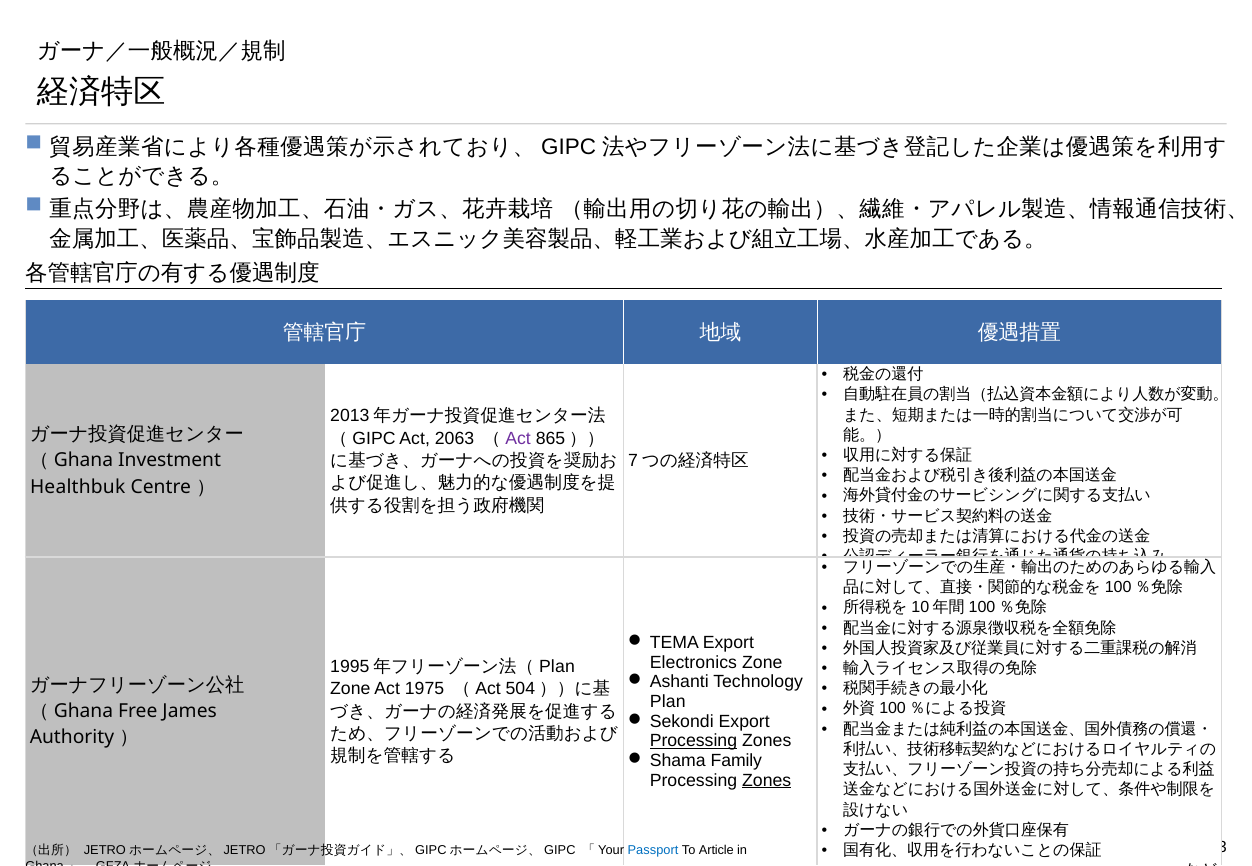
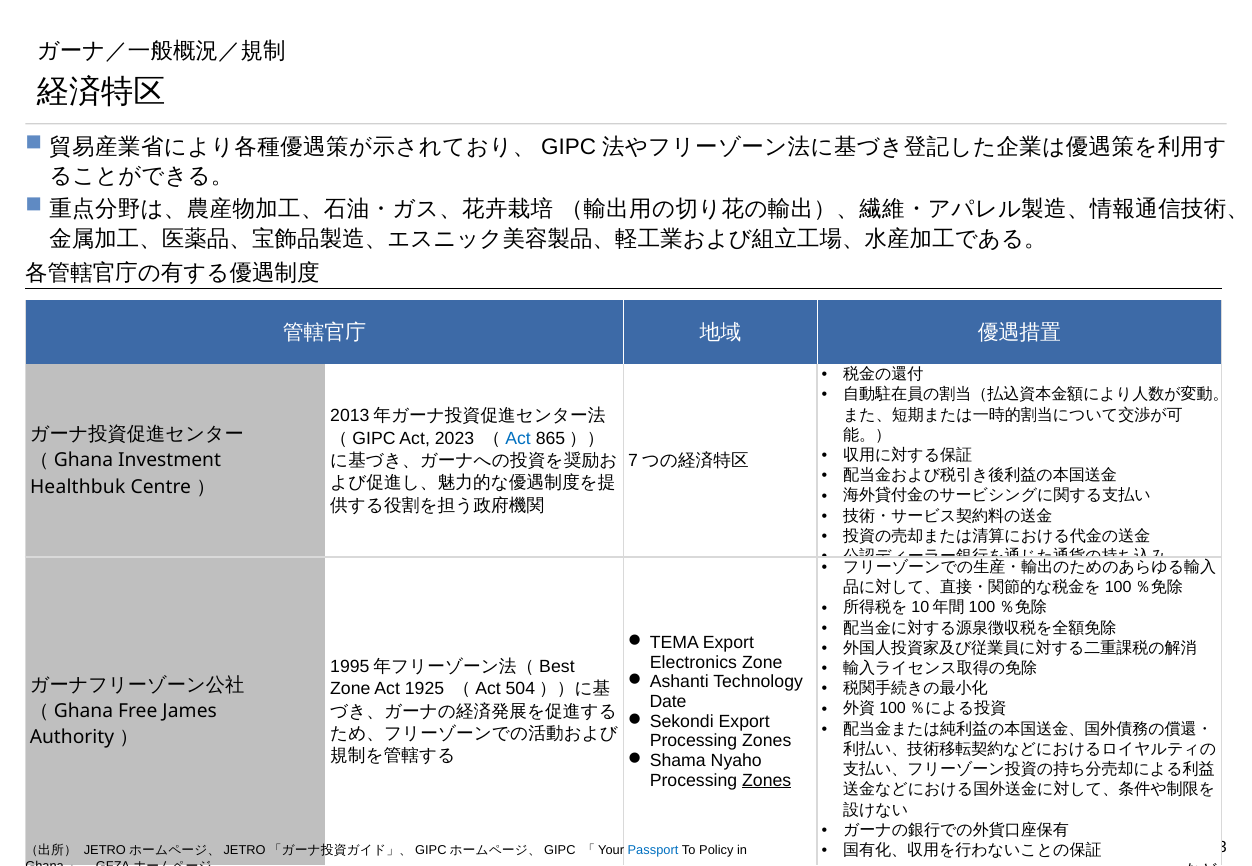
2063: 2063 -> 2023 (455, 439)
Act colour: purple -> blue (518, 439)
Plan: Plan -> Best (557, 667)
1975: 1975 -> 1925 (425, 690)
Plan: Plan -> Date (668, 702)
Processing underline: present -> none (693, 742)
Family: Family -> Nyaho (736, 761)
Article: Article -> Policy (716, 851)
